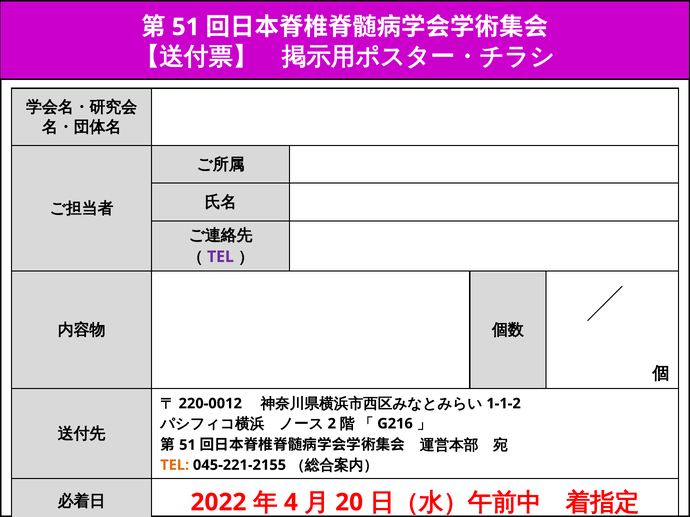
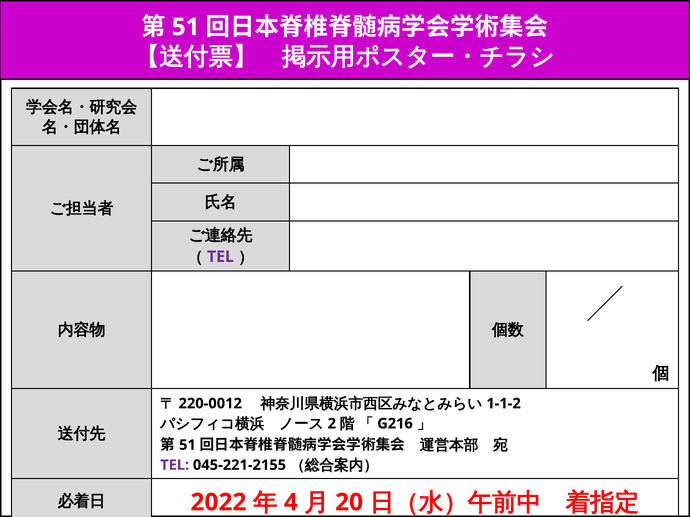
TEL colour: orange -> purple (175, 465)
